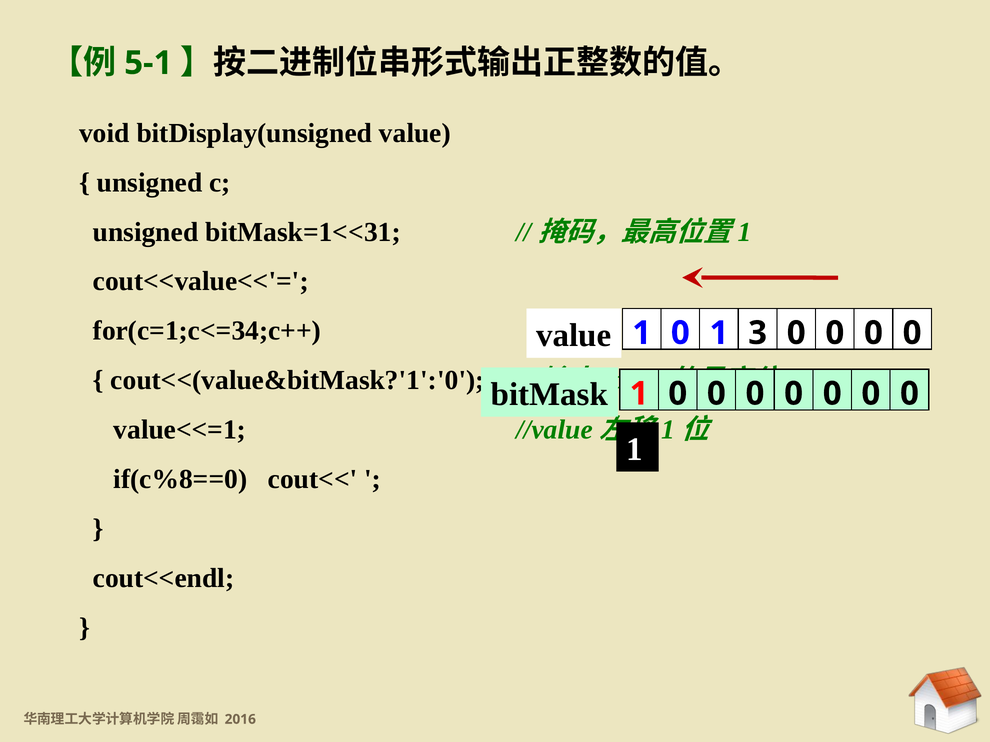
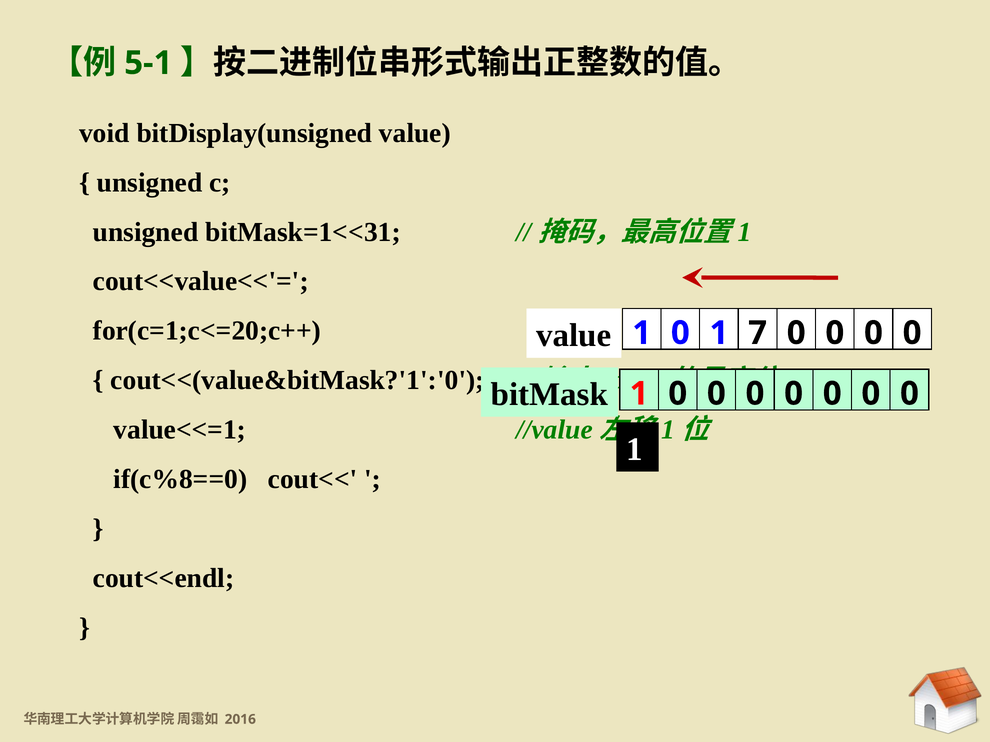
for(c=1;c<=34;c++: for(c=1;c<=34;c++ -> for(c=1;c<=20;c++ (207, 331)
3: 3 -> 7 (758, 333)
